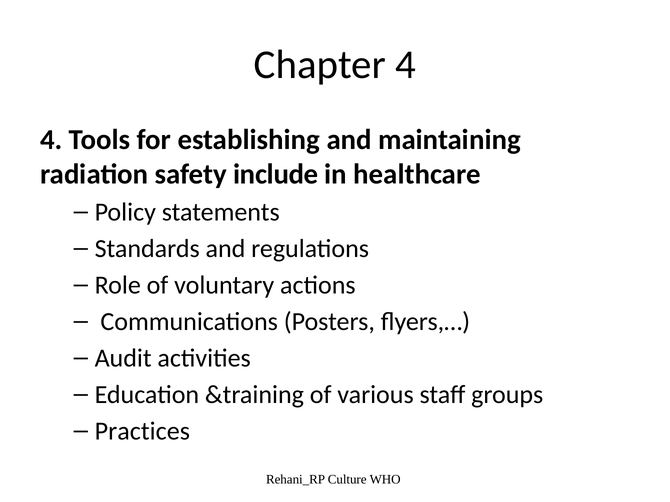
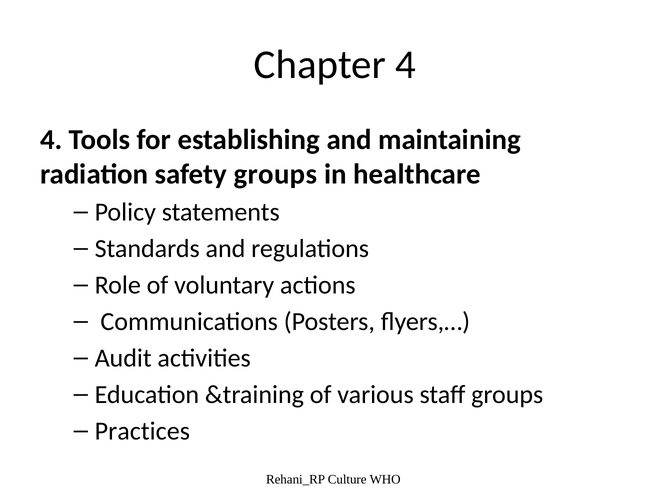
safety include: include -> groups (275, 175)
